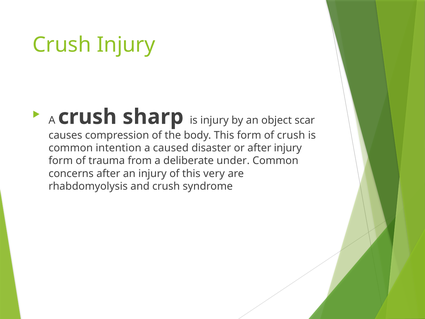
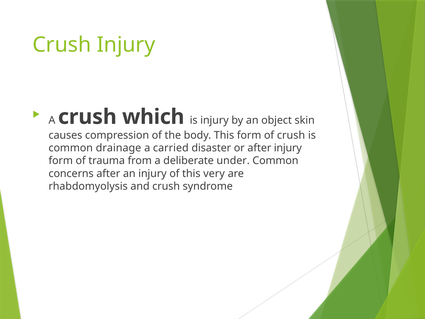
sharp: sharp -> which (153, 117)
scar: scar -> skin (305, 120)
intention: intention -> drainage (119, 148)
caused: caused -> carried (171, 148)
